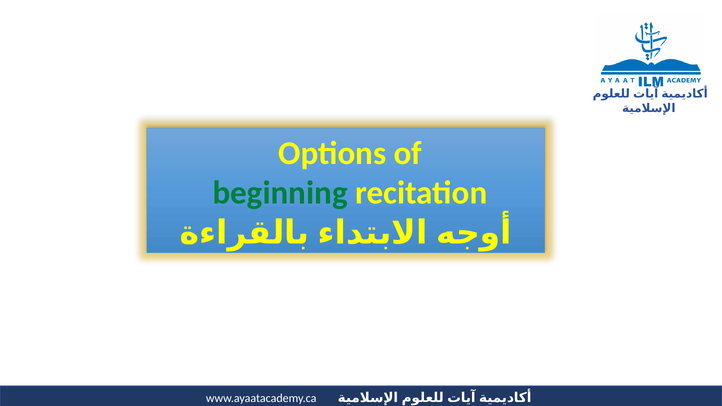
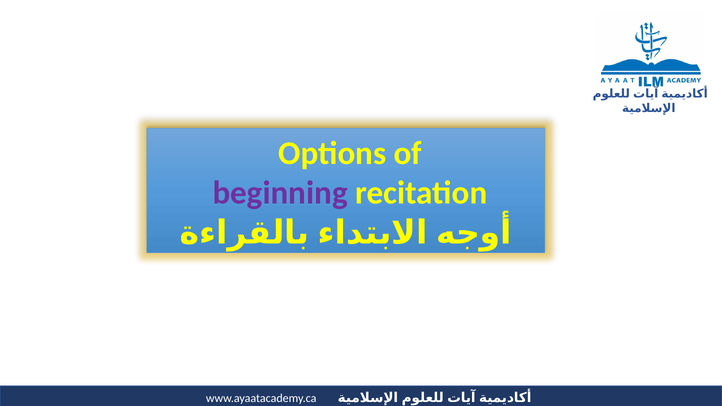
beginning colour: green -> purple (280, 193)
